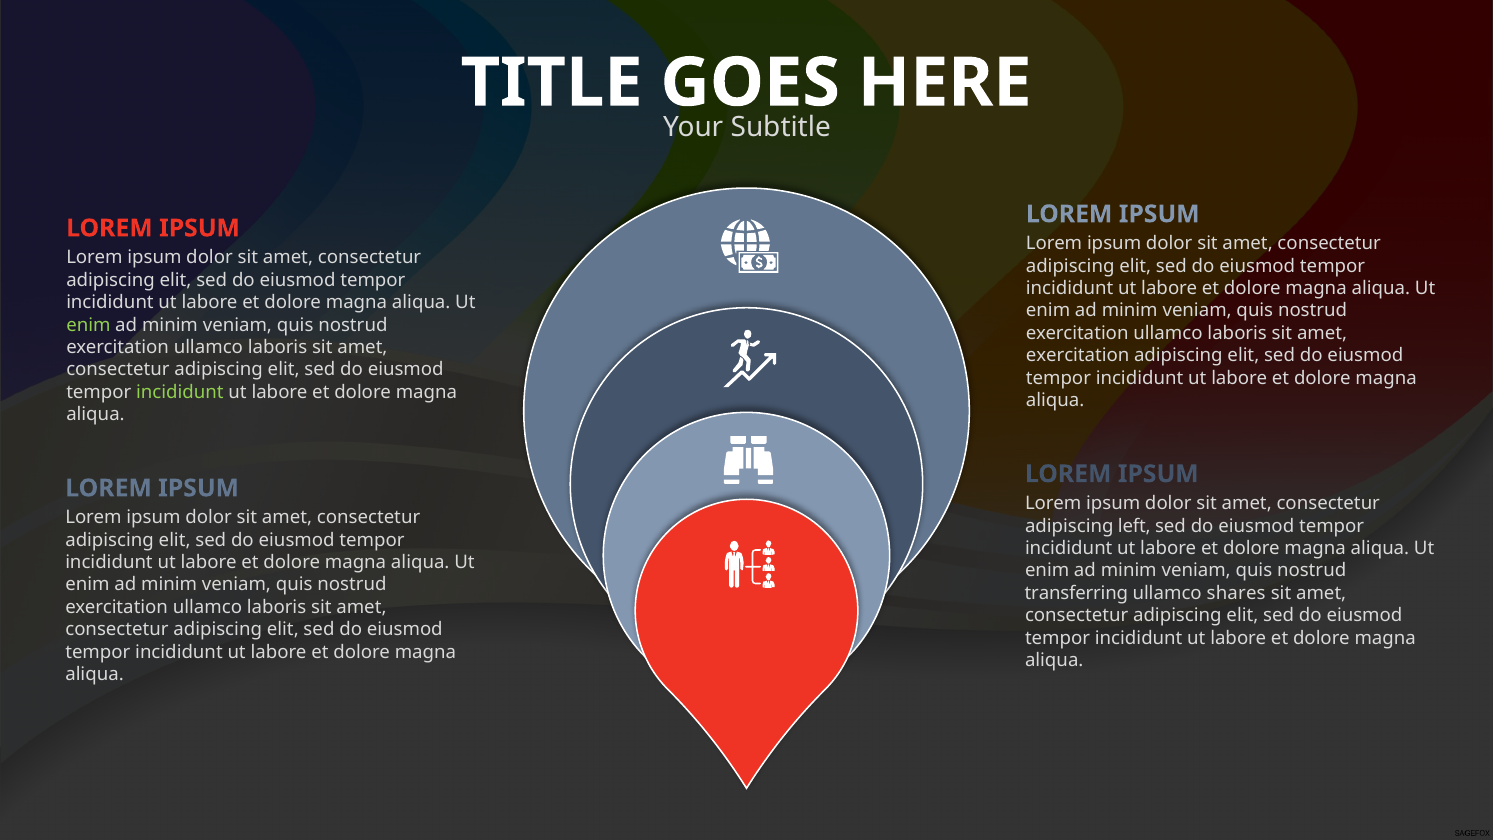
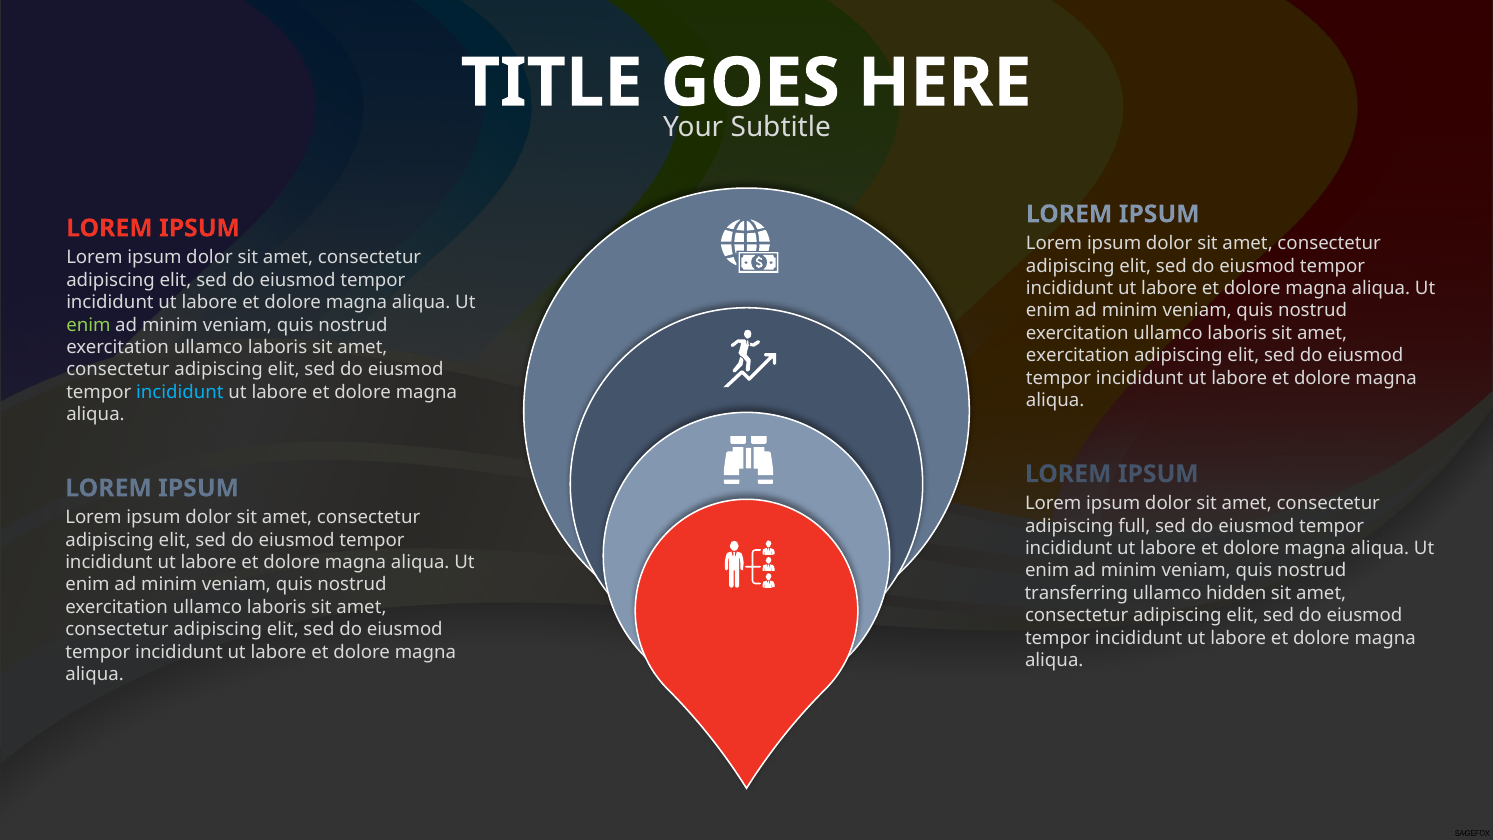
incididunt colour: light green -> light blue (180, 392)
left: left -> full (1134, 526)
shares: shares -> hidden (1236, 593)
